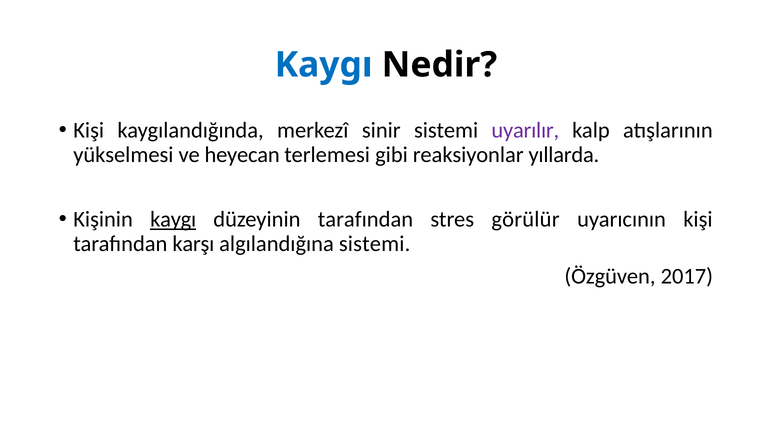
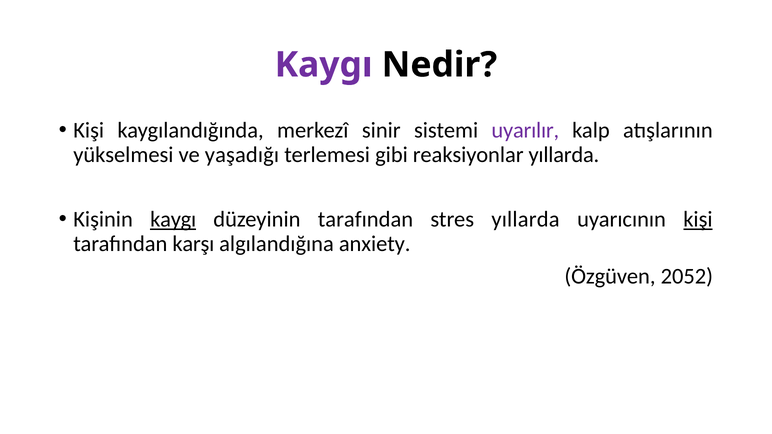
Kaygı colour: blue -> purple (324, 65)
heyecan: heyecan -> yaşadığı (242, 155)
stres görülür: görülür -> yıllarda (526, 220)
kişi underline: none -> present (698, 220)
algılandığına sistemi: sistemi -> anxiety (375, 244)
2017: 2017 -> 2052 (687, 276)
